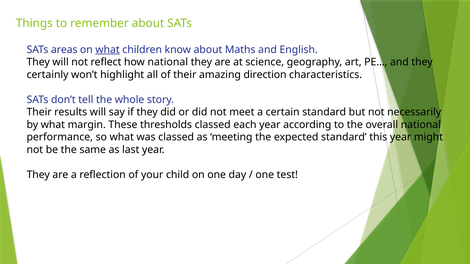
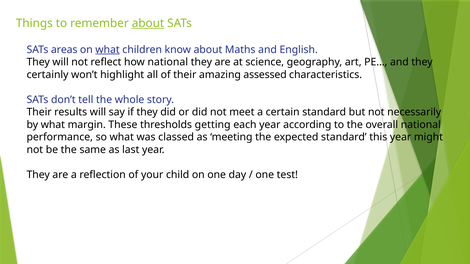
about underline: none -> present (148, 23)
direction: direction -> assessed (265, 75)
thresholds classed: classed -> getting (213, 125)
